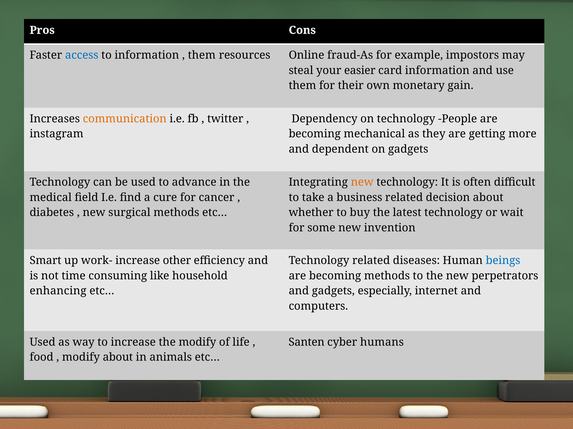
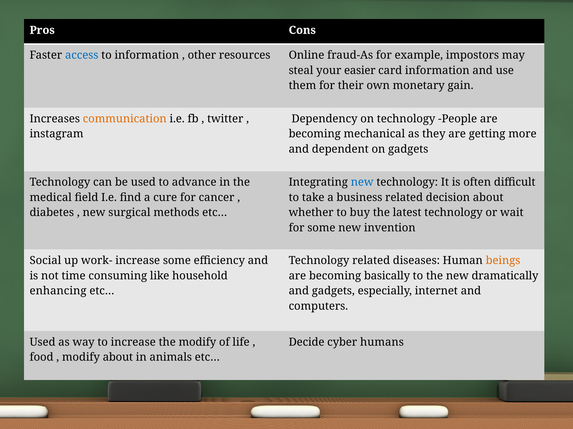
them: them -> other (202, 55)
new colour: orange -> blue (362, 183)
Smart: Smart -> Social (45, 261)
increase other: other -> some (177, 261)
beings colour: blue -> orange (503, 261)
becoming methods: methods -> basically (387, 276)
perpetrators: perpetrators -> dramatically (505, 276)
Santen: Santen -> Decide (307, 343)
